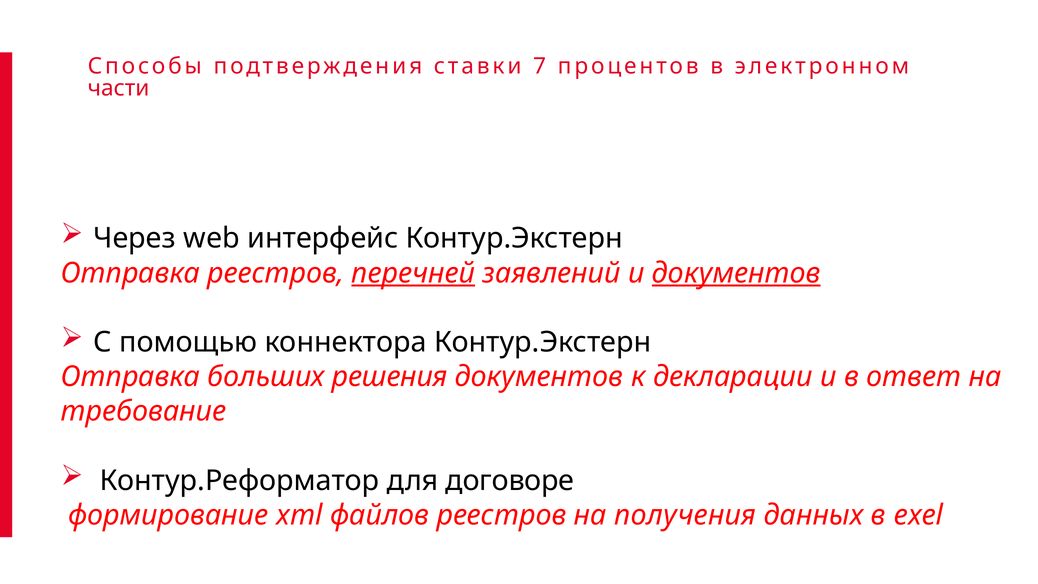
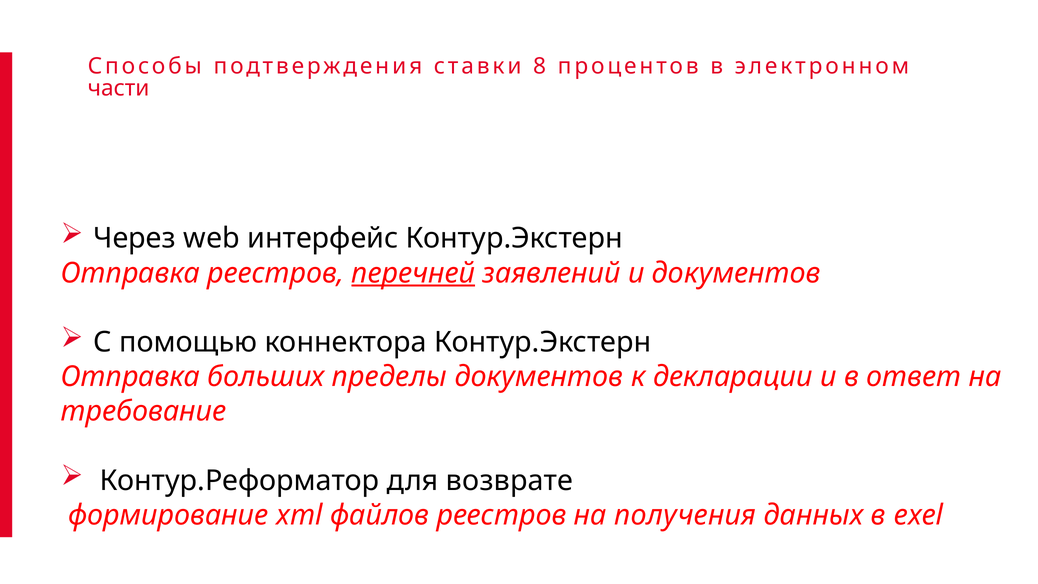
7: 7 -> 8 (540, 66)
документов underline: present -> none (736, 273)
решения: решения -> пределы (389, 377)
договоре: договоре -> возврате (510, 480)
